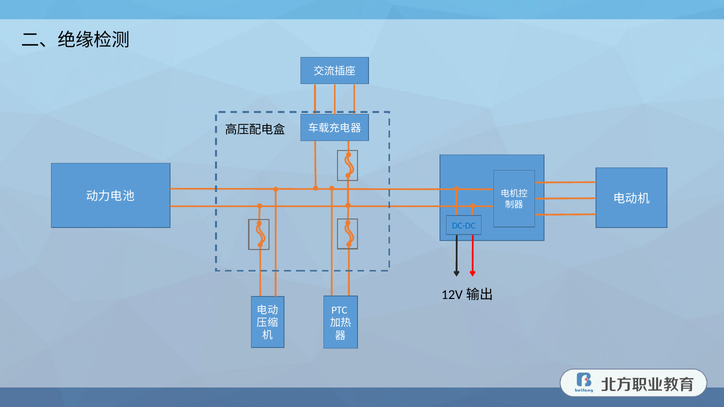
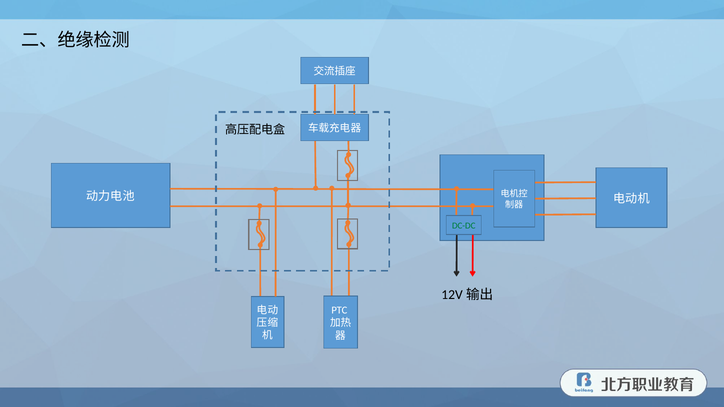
DC-DC colour: blue -> green (464, 226)
